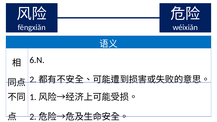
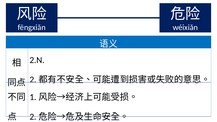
6.N: 6.N -> 2.N (37, 60)
